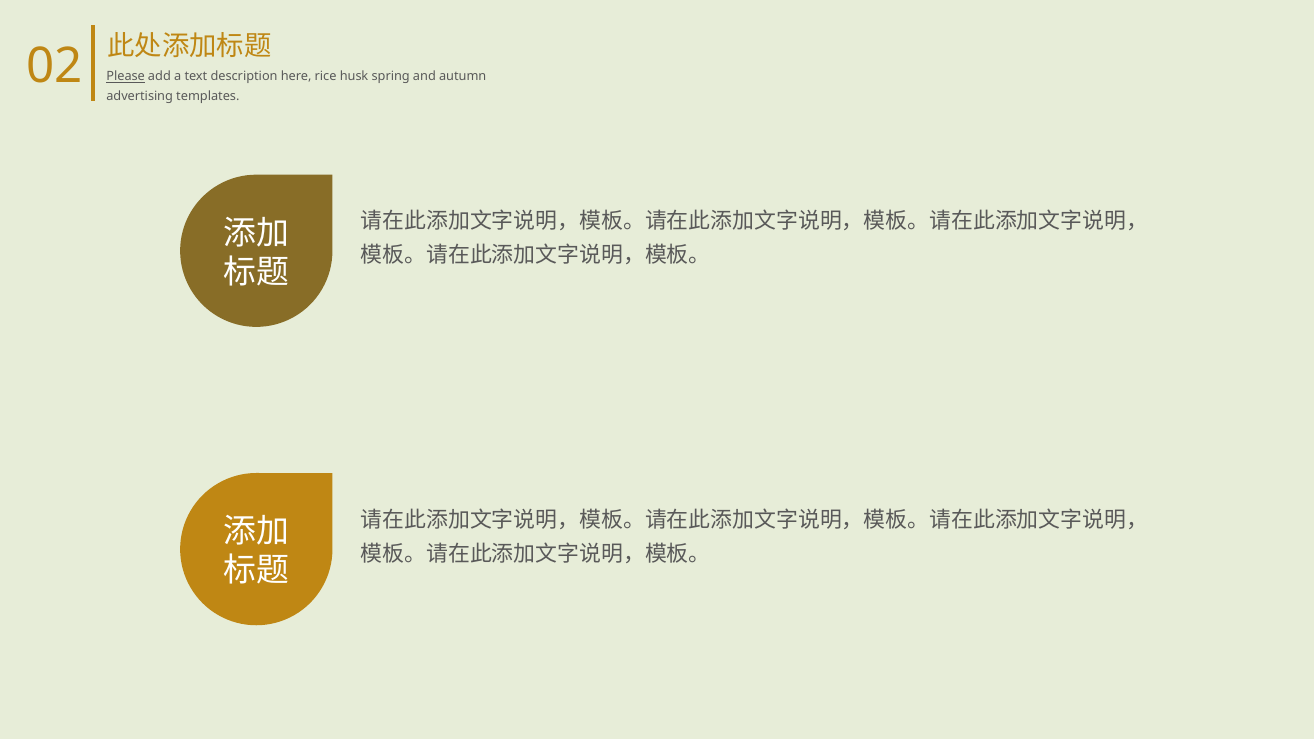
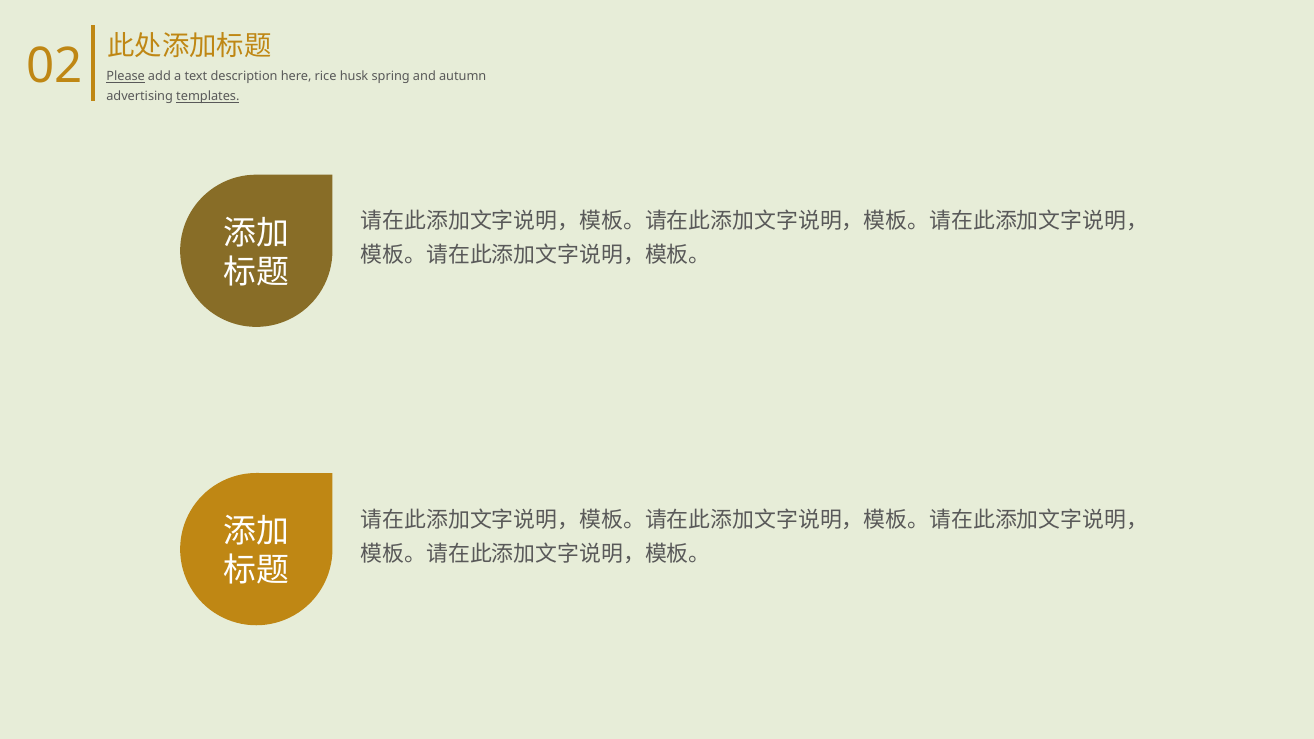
templates underline: none -> present (208, 97)
